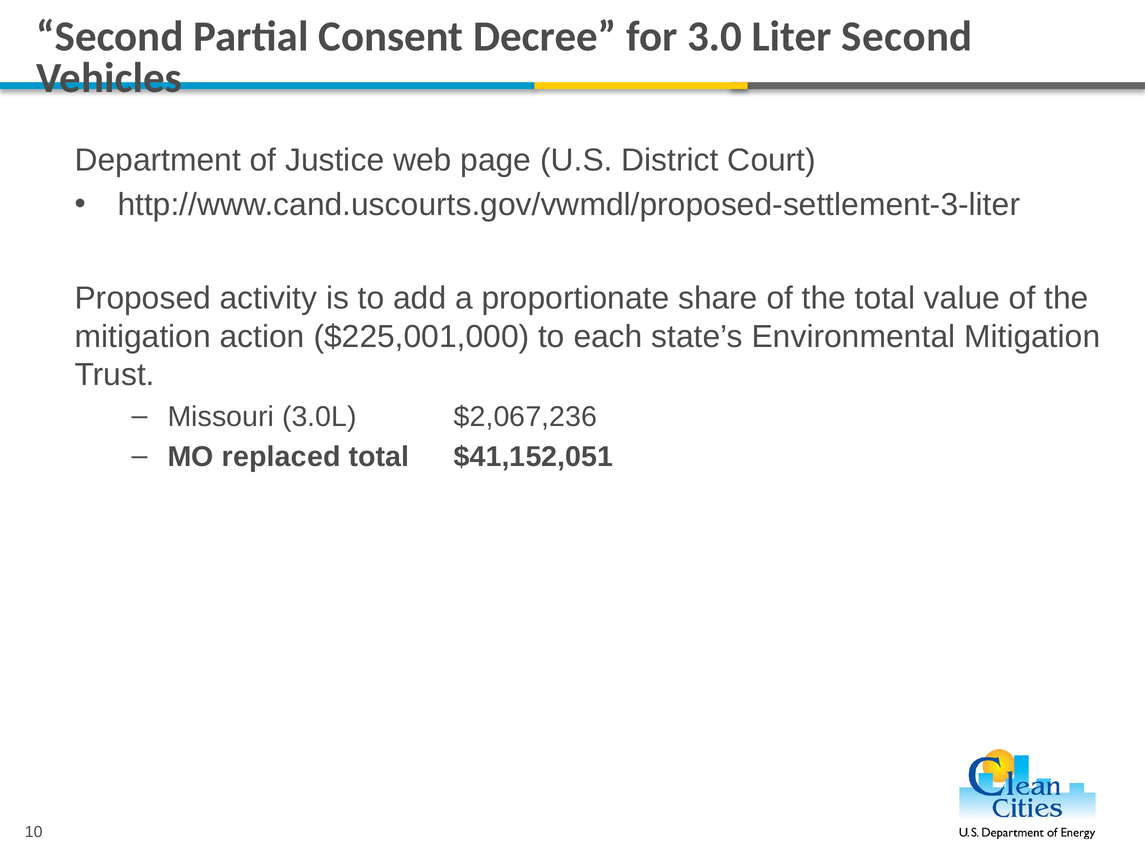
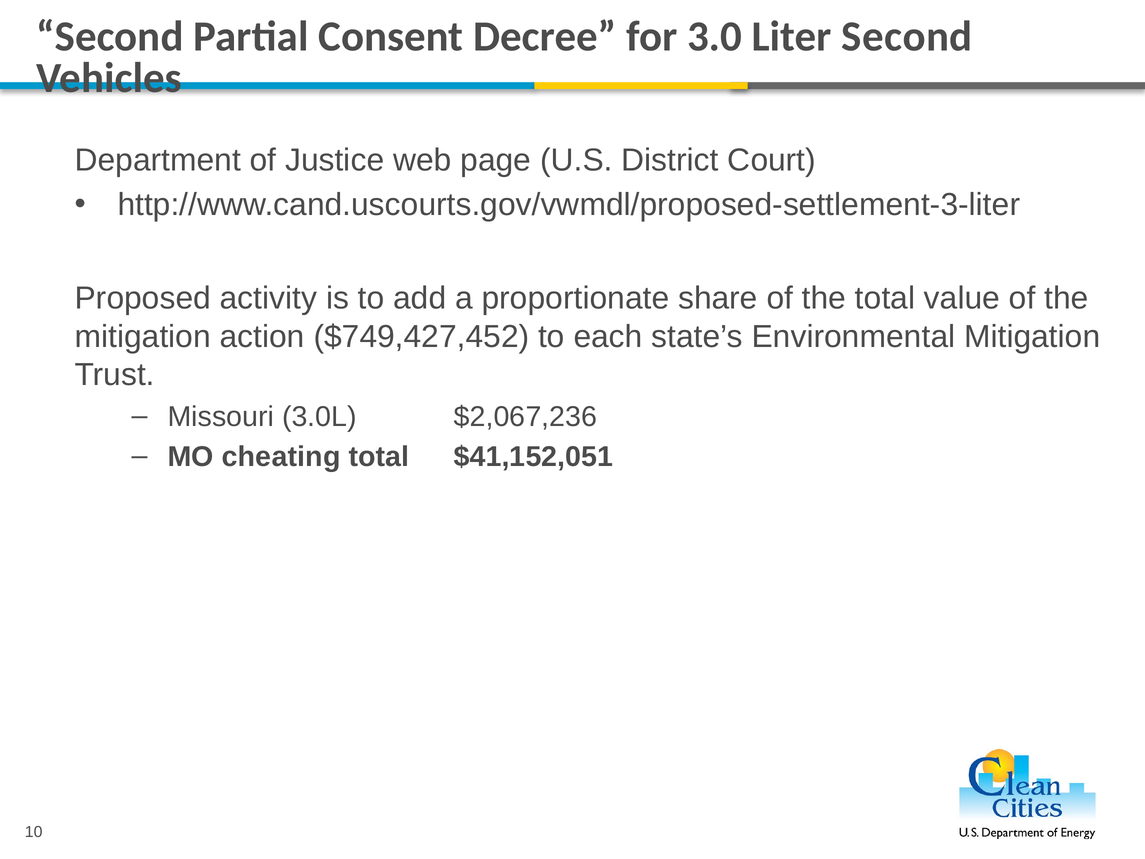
$225,001,000: $225,001,000 -> $749,427,452 (421, 337)
replaced: replaced -> cheating (281, 457)
